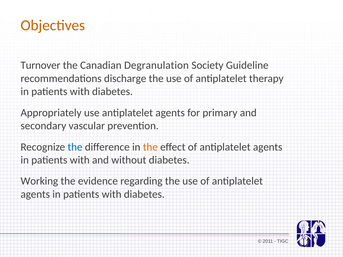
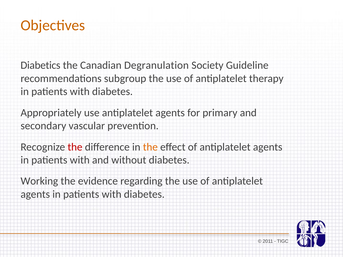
Turnover: Turnover -> Diabetics (40, 65)
discharge: discharge -> subgroup (125, 78)
the colour: blue -> red (75, 147)
